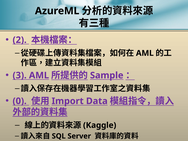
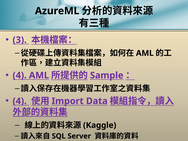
2: 2 -> 3 (20, 40)
3: 3 -> 4 (20, 75)
0: 0 -> 4 (20, 101)
